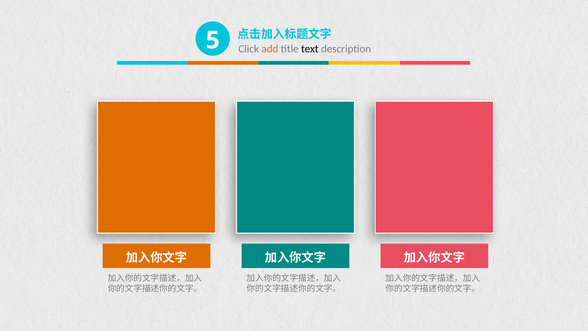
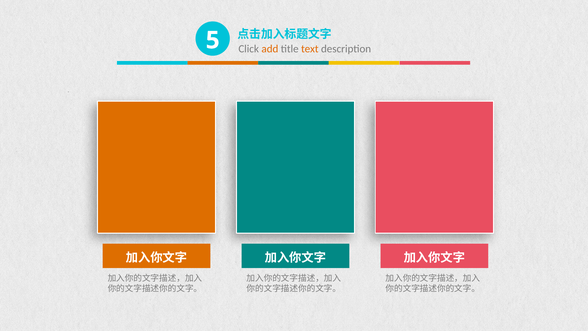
text colour: black -> orange (310, 49)
